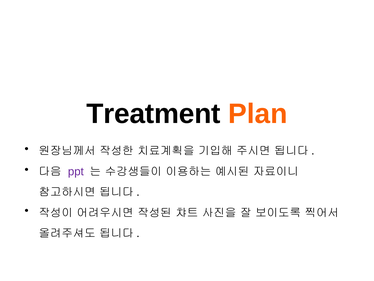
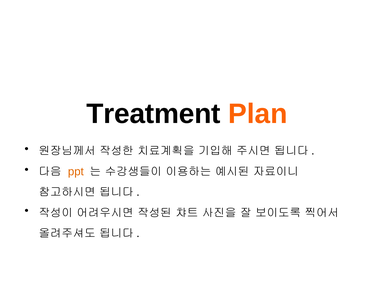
ppt colour: purple -> orange (76, 171)
